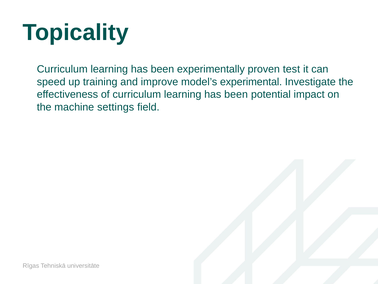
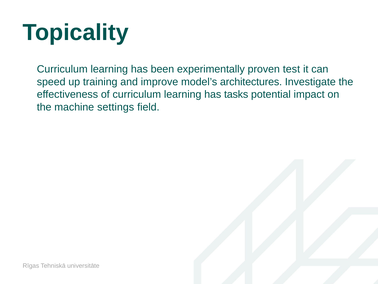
experimental: experimental -> architectures (251, 82)
curriculum learning has been: been -> tasks (236, 94)
